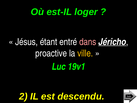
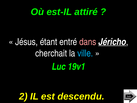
loger: loger -> attiré (86, 12)
proactive: proactive -> cherchait (51, 53)
ville colour: yellow -> light blue (85, 53)
